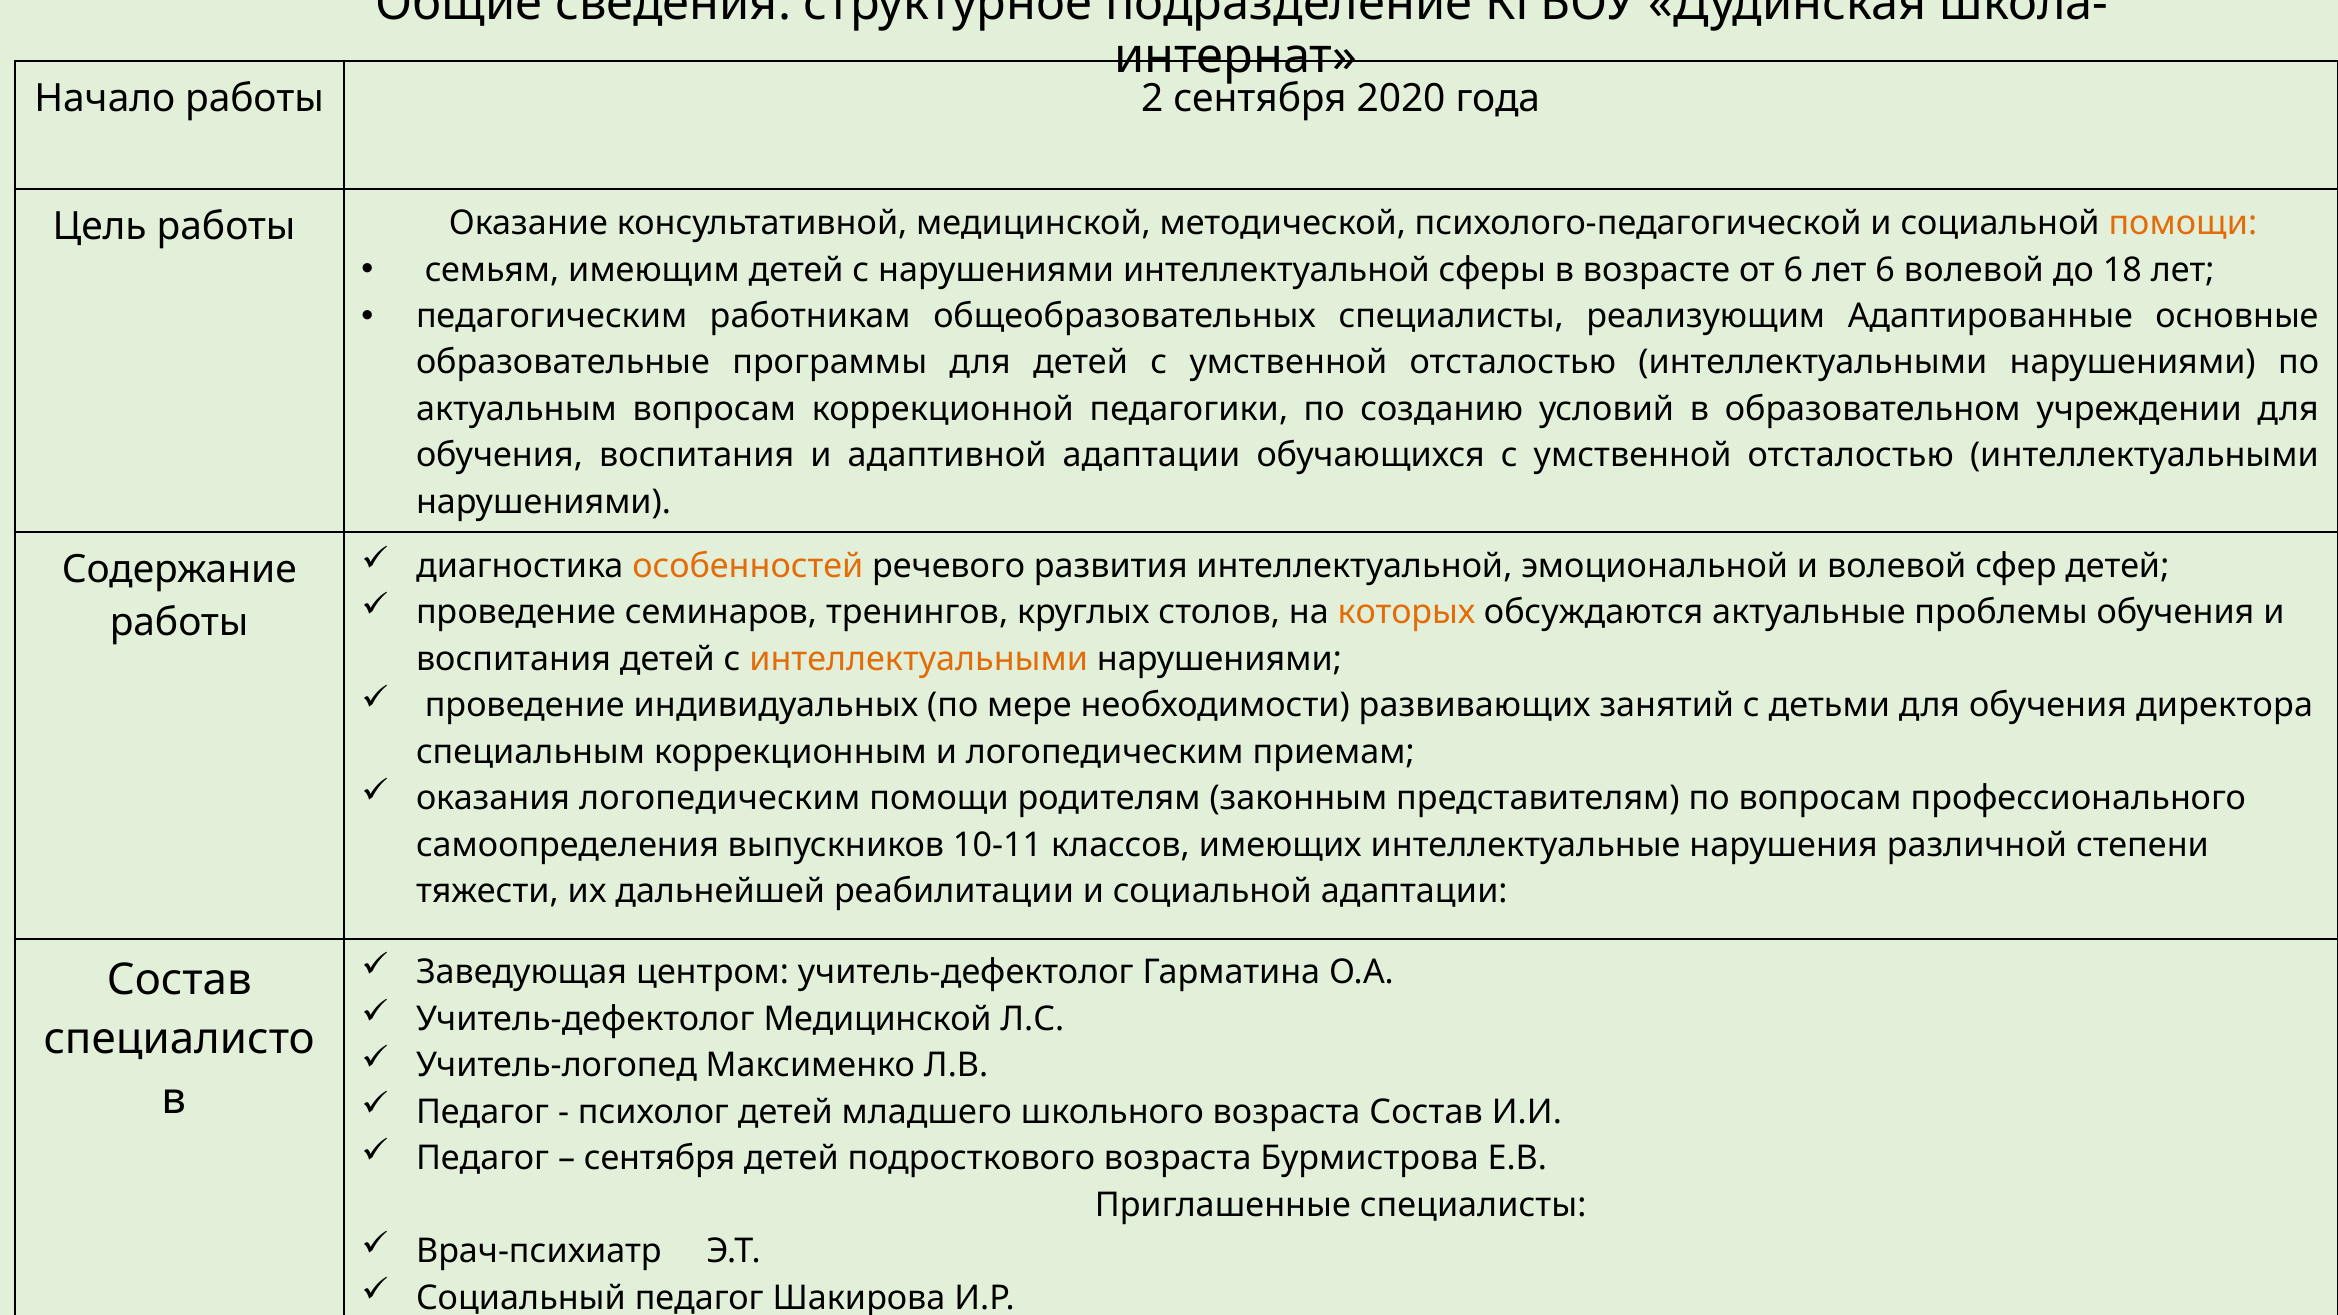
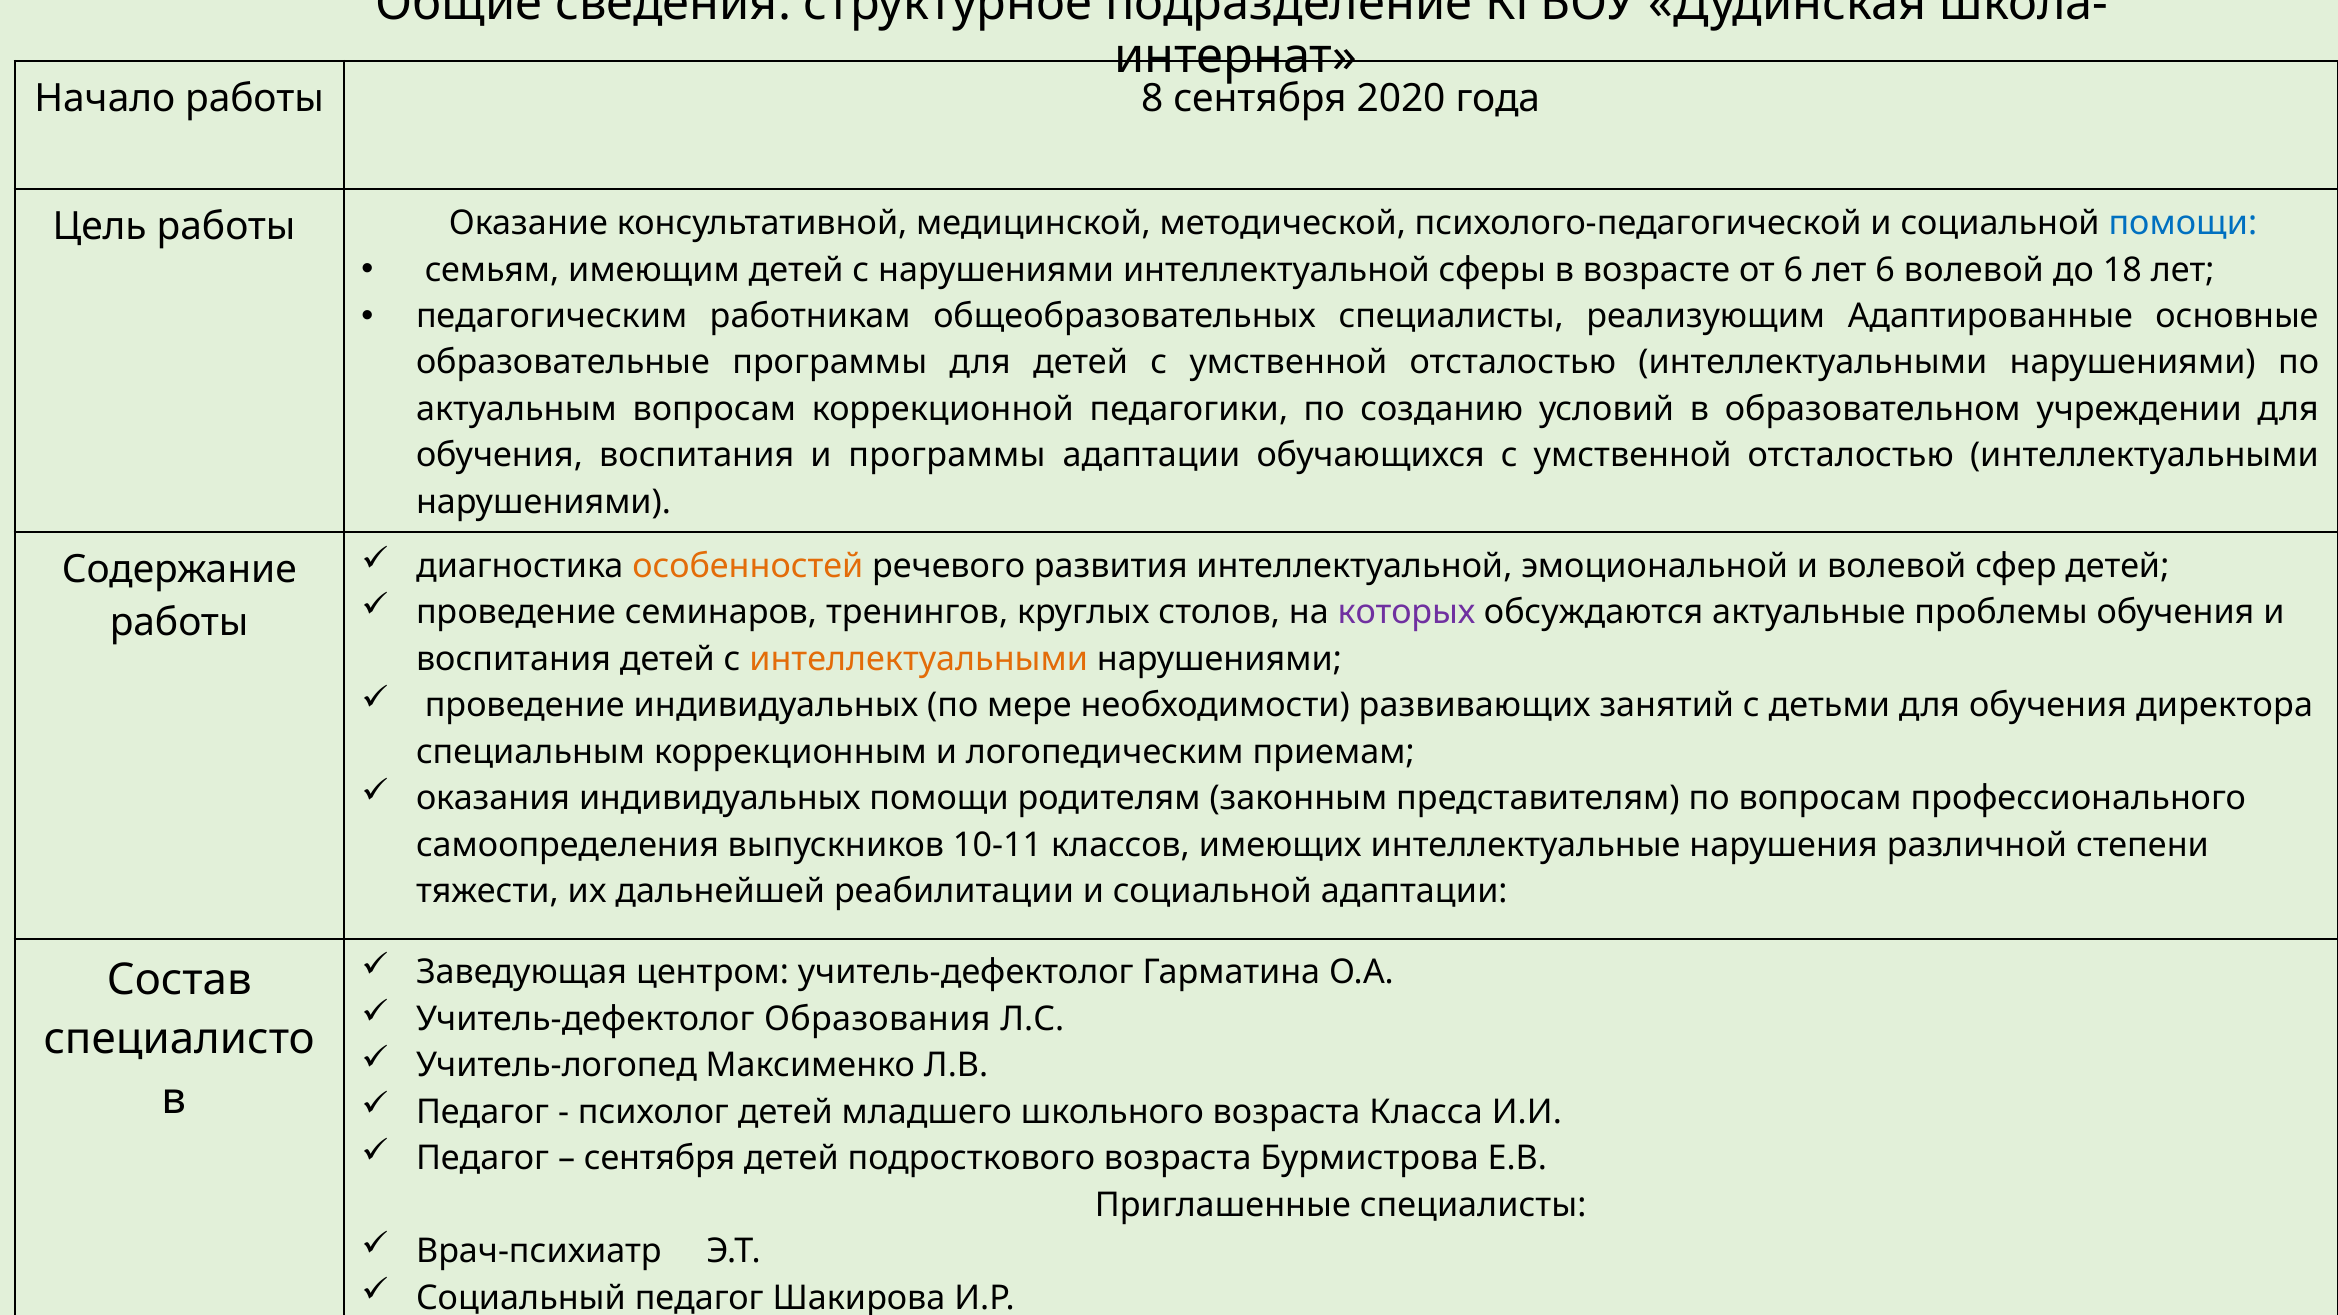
2: 2 -> 8 (1152, 98)
помощи colour: orange -> blue (2183, 223)
и адаптивной: адаптивной -> программы (947, 456)
которых colour: orange -> purple (1406, 613)
оказания логопедическим: логопедическим -> индивидуальных (720, 799)
Учитель-дефектолог Медицинской: Медицинской -> Образования (877, 1019)
возраста Состав: Состав -> Класса (1426, 1112)
